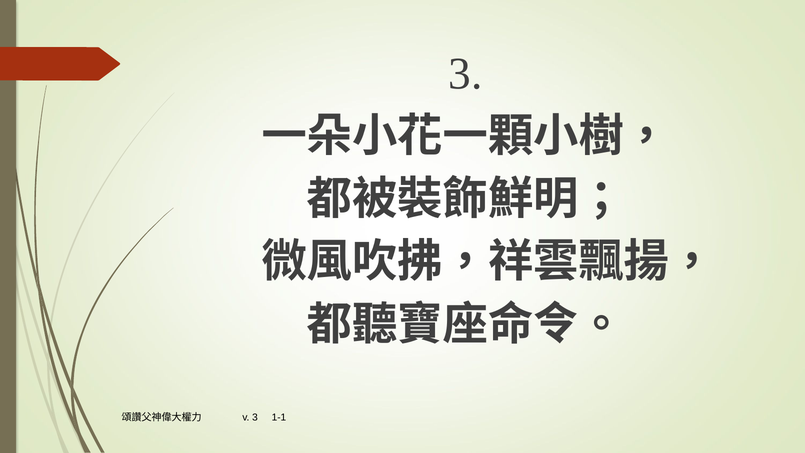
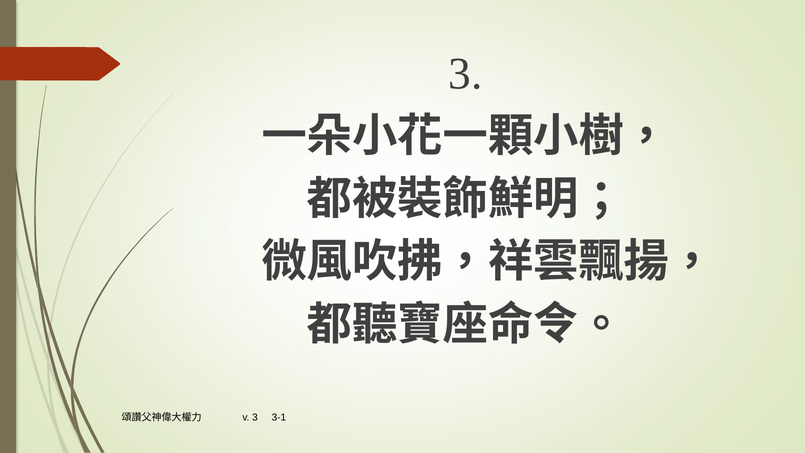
1-1: 1-1 -> 3-1 (279, 417)
